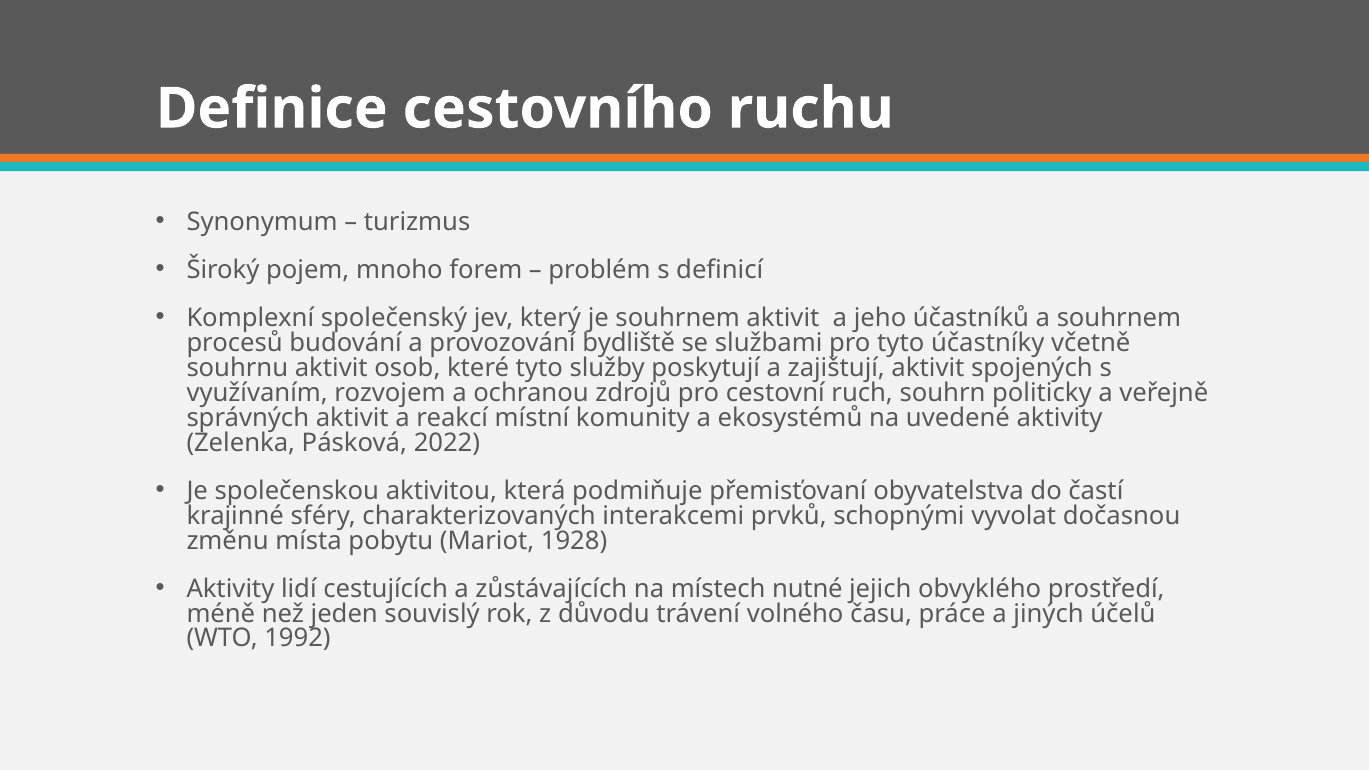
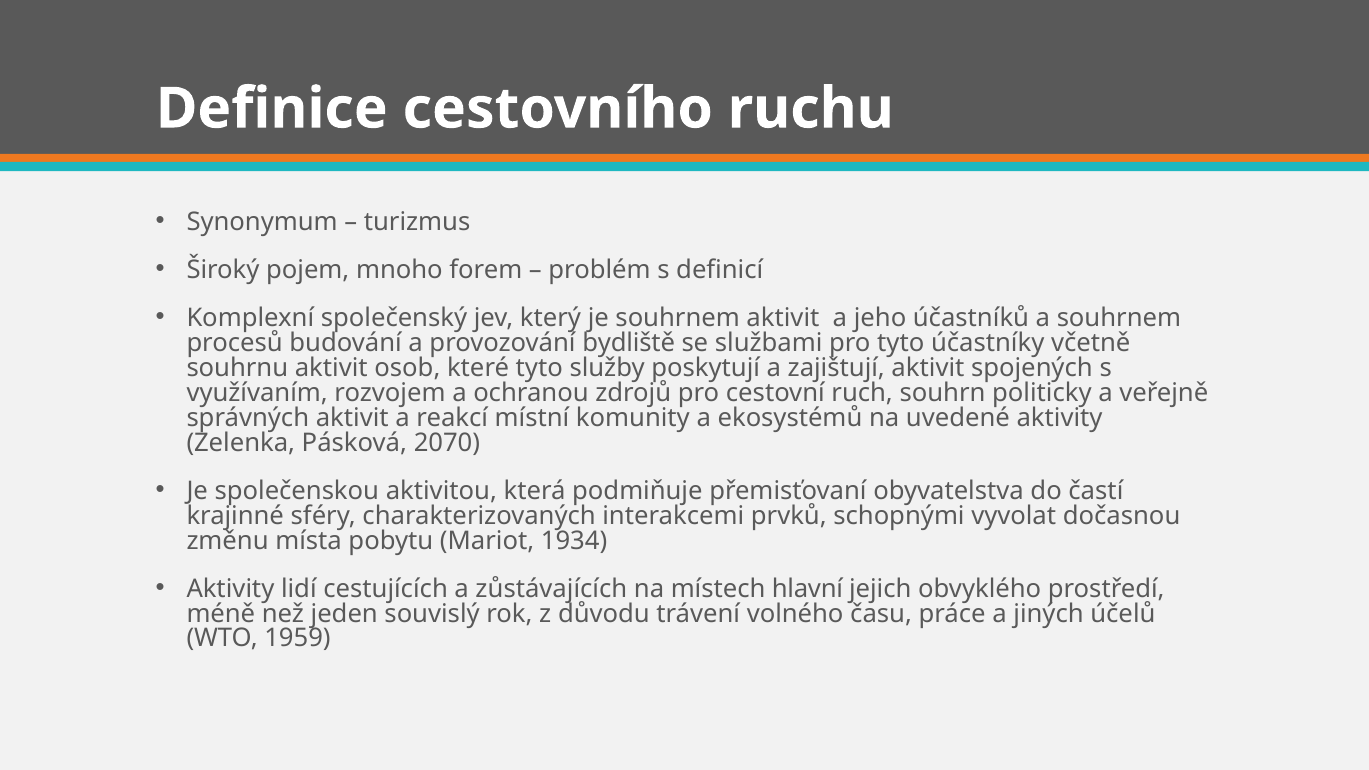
2022: 2022 -> 2070 (447, 443)
1928: 1928 -> 1934 (574, 541)
nutné: nutné -> hlavní (807, 589)
1992: 1992 -> 1959 (298, 639)
